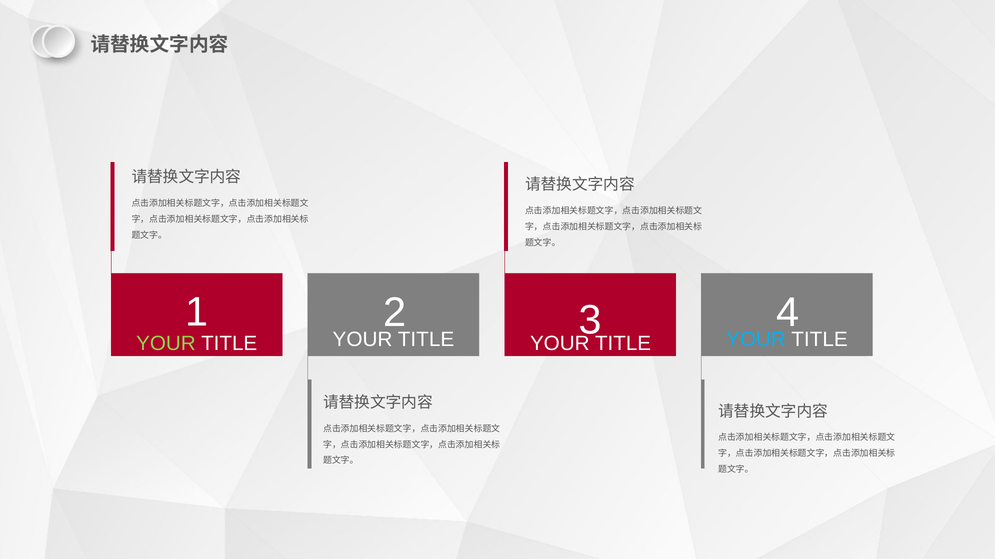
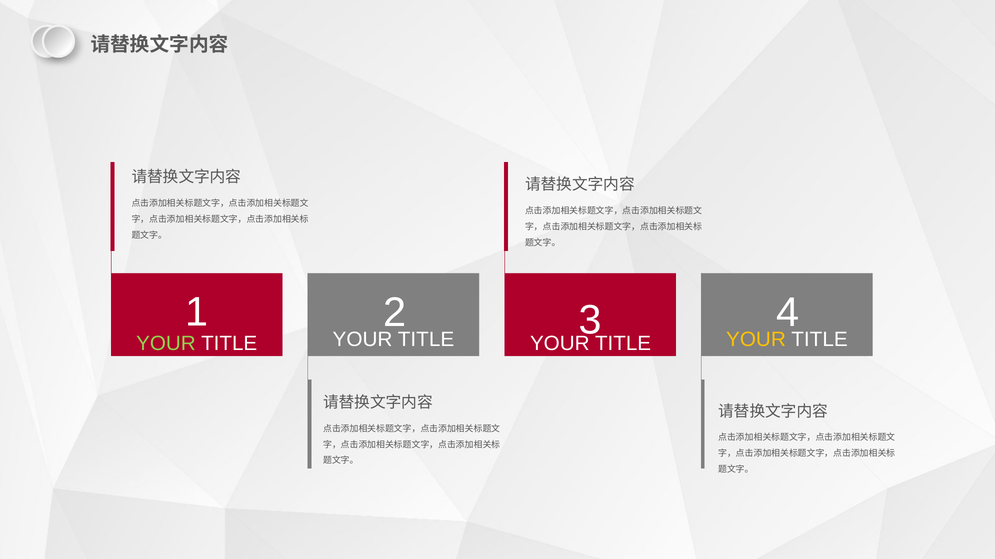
YOUR colour: light blue -> yellow (756, 340)
